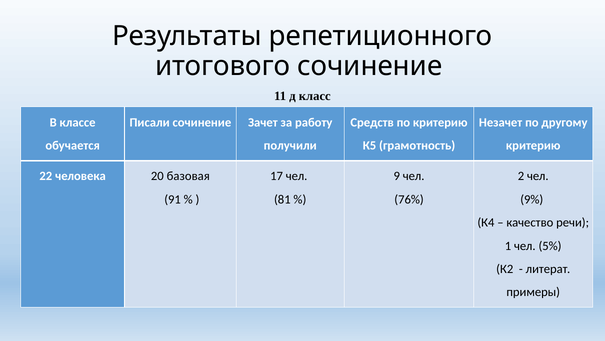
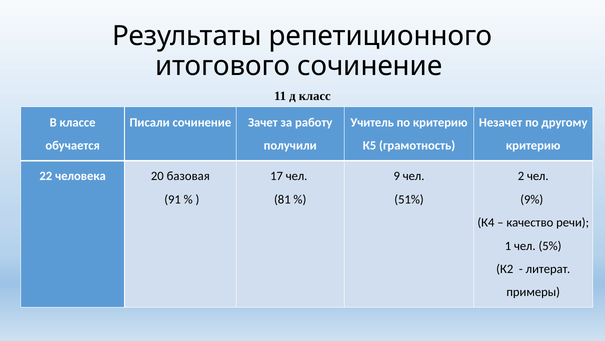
Средств: Средств -> Учитель (372, 122)
76%: 76% -> 51% (409, 199)
